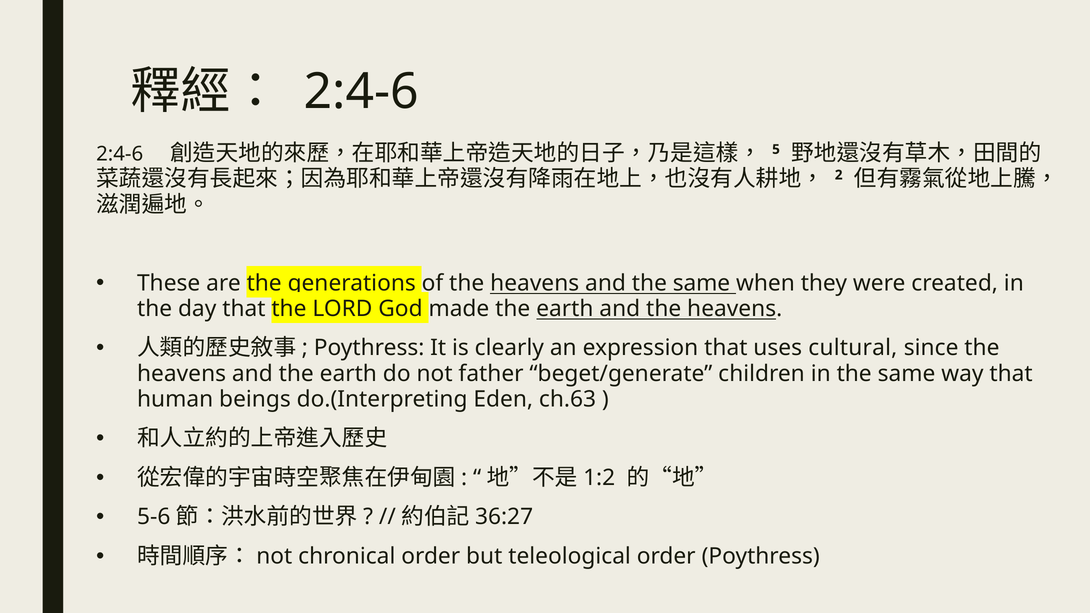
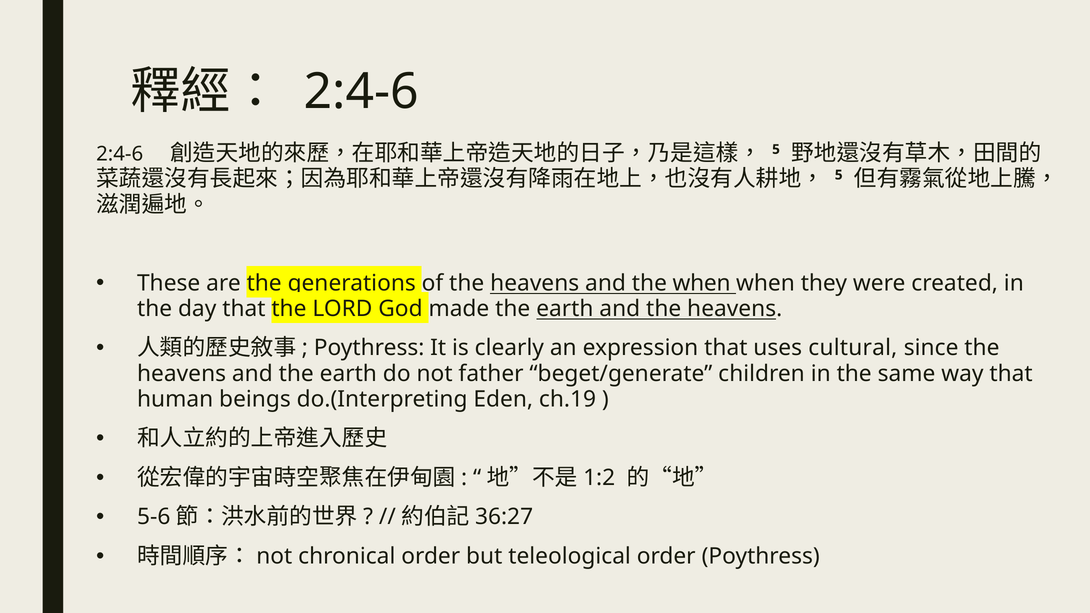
2: 2 -> 5 (839, 175)
and the same: same -> when (702, 283)
ch.63: ch.63 -> ch.19 (568, 399)
